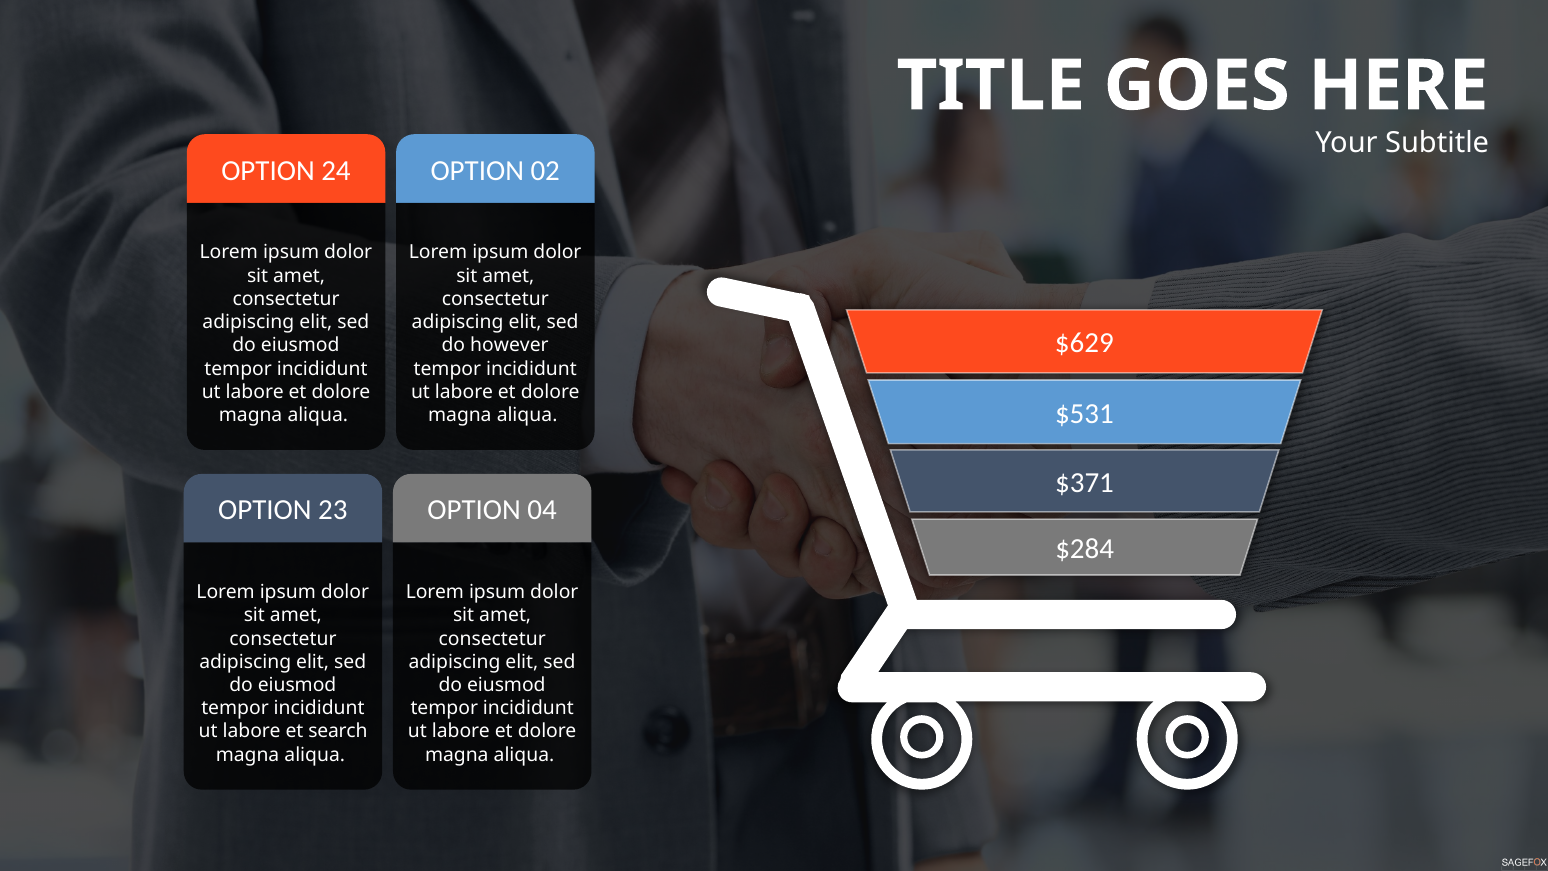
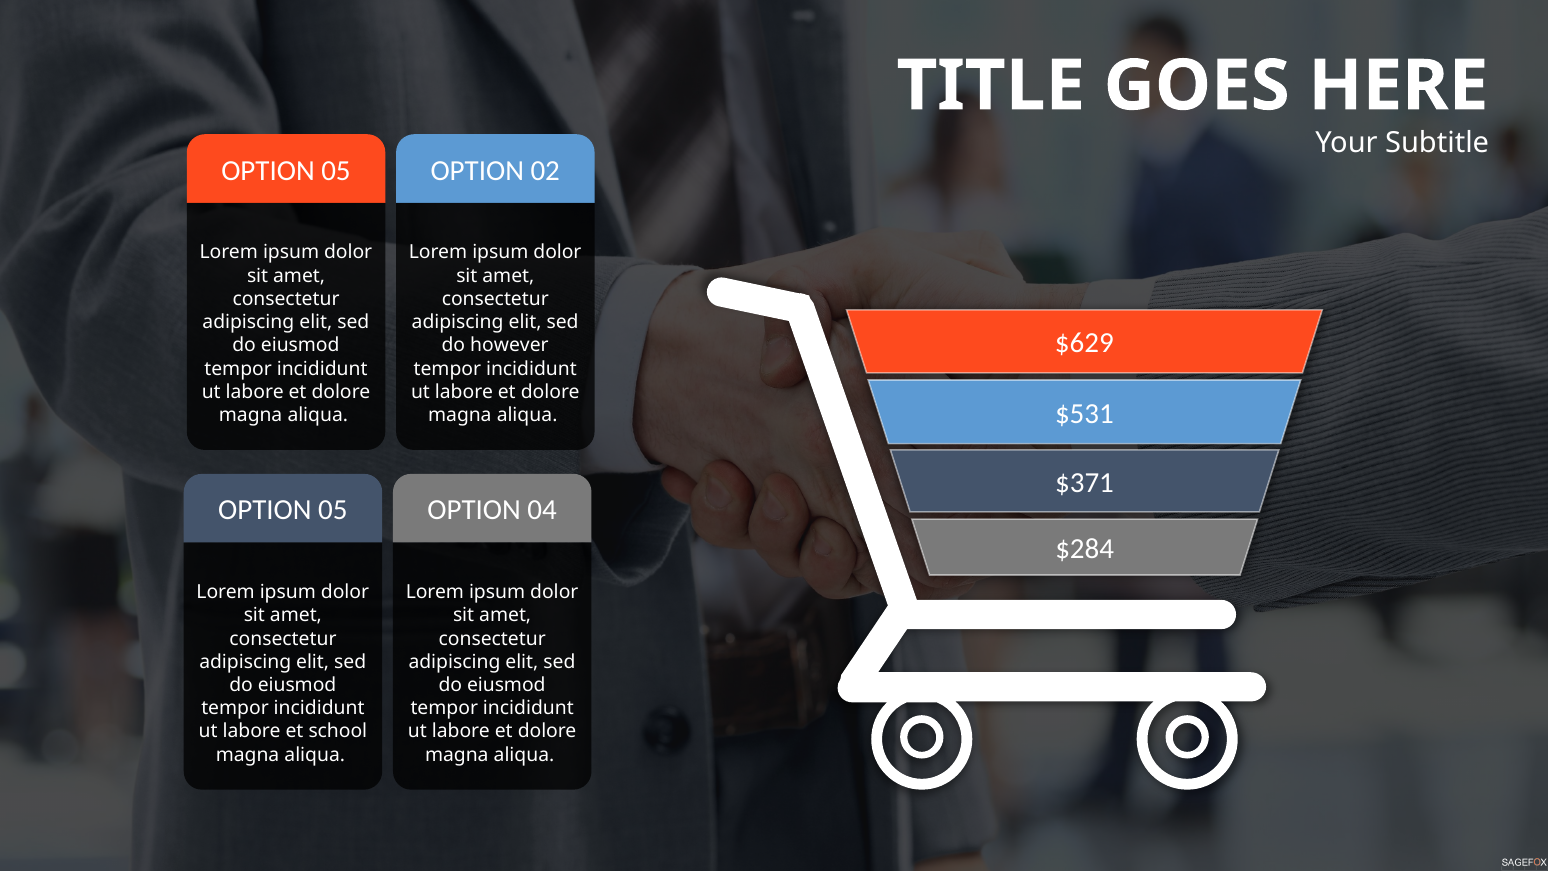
24: 24 -> 05 (336, 170)
23: 23 -> 05 (333, 510)
search: search -> school (338, 731)
